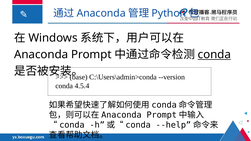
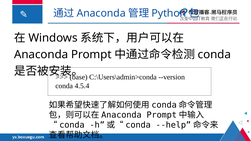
conda underline: present -> none (214, 55)
